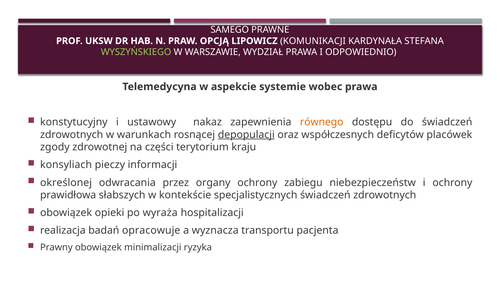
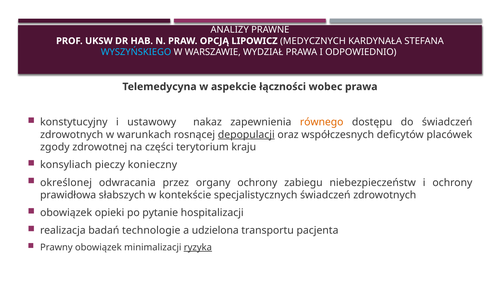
SAMEGO: SAMEGO -> ANALIZY (230, 30)
KOMUNIKACJI: KOMUNIKACJI -> MEDYCZNYCH (313, 41)
WYSZYŃSKIEGO colour: light green -> light blue (136, 52)
systemie: systemie -> łączności (283, 87)
informacji: informacji -> konieczny (152, 165)
wyraża: wyraża -> pytanie (160, 213)
opracowuje: opracowuje -> technologie (151, 231)
wyznacza: wyznacza -> udzielona (215, 231)
ryzyka underline: none -> present (198, 248)
